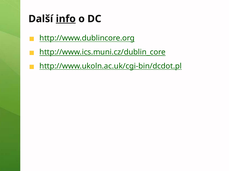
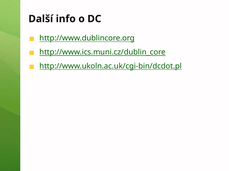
info underline: present -> none (66, 19)
